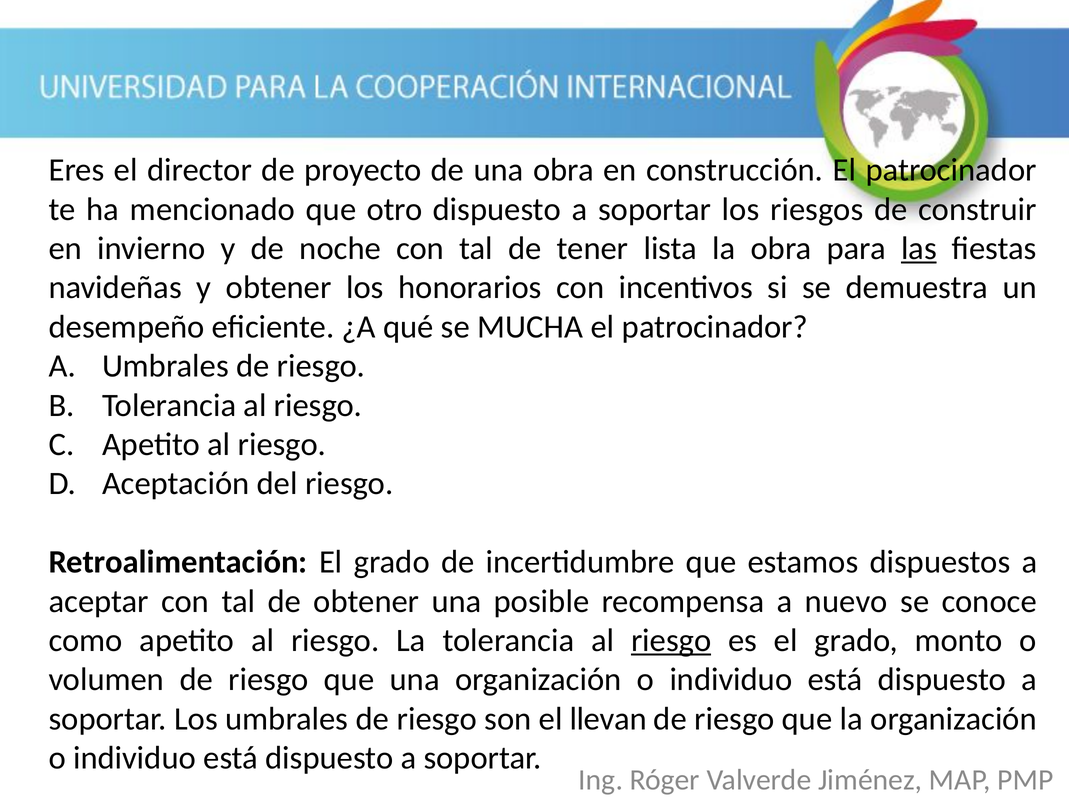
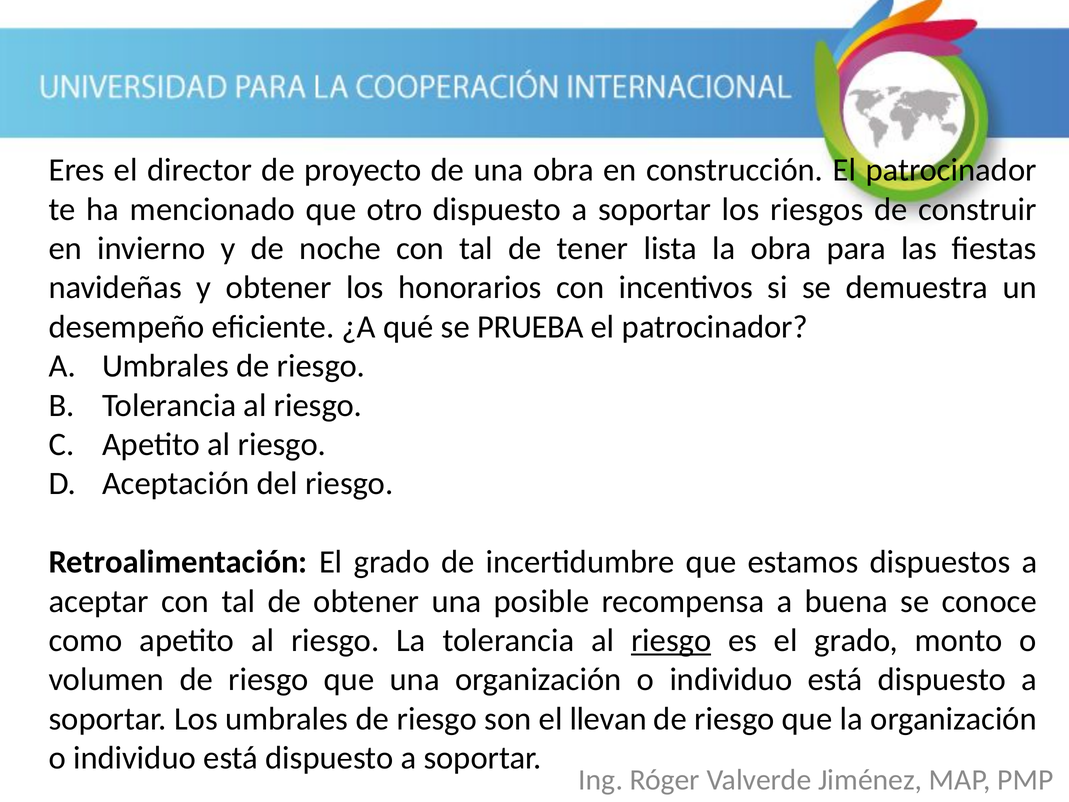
las underline: present -> none (919, 248)
MUCHA: MUCHA -> PRUEBA (530, 327)
nuevo: nuevo -> buena (846, 601)
